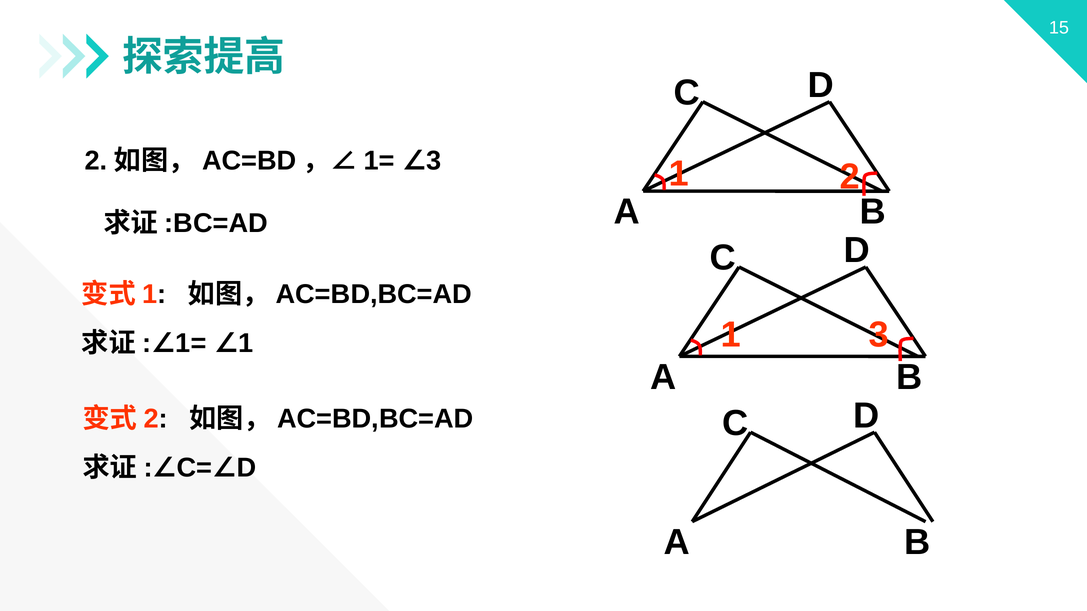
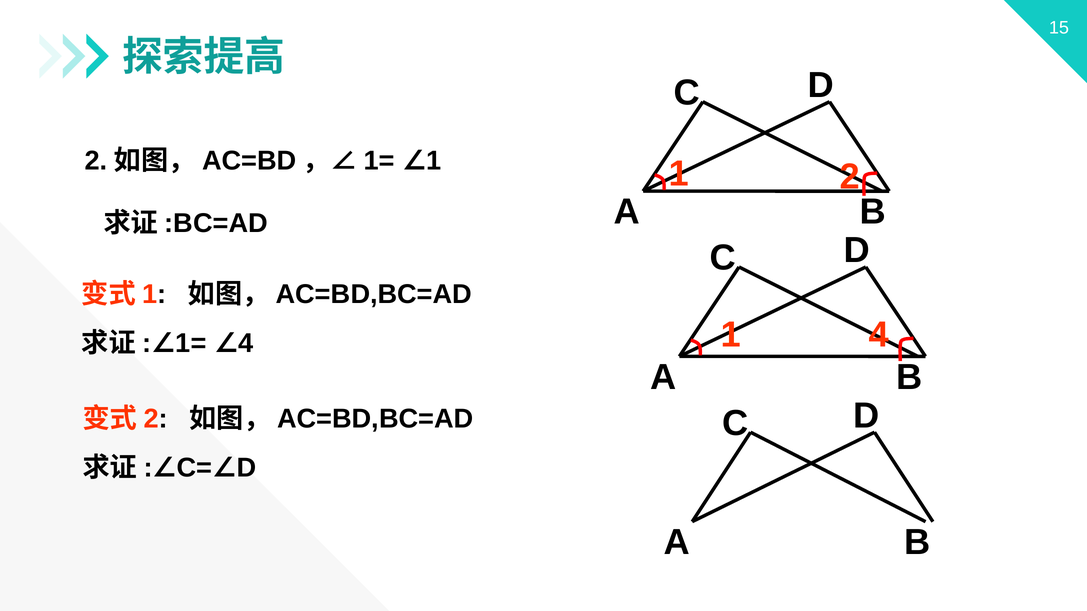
3: 3 -> 1 (434, 161)
1 3: 3 -> 4 (879, 335)
1: 1 -> 4 (246, 343)
